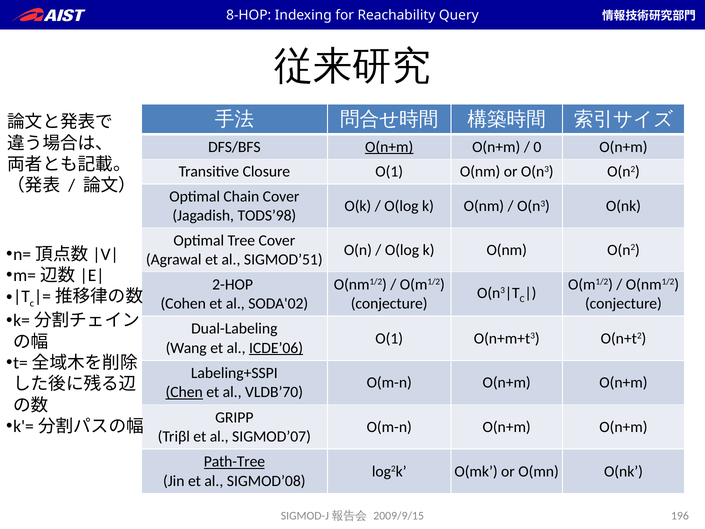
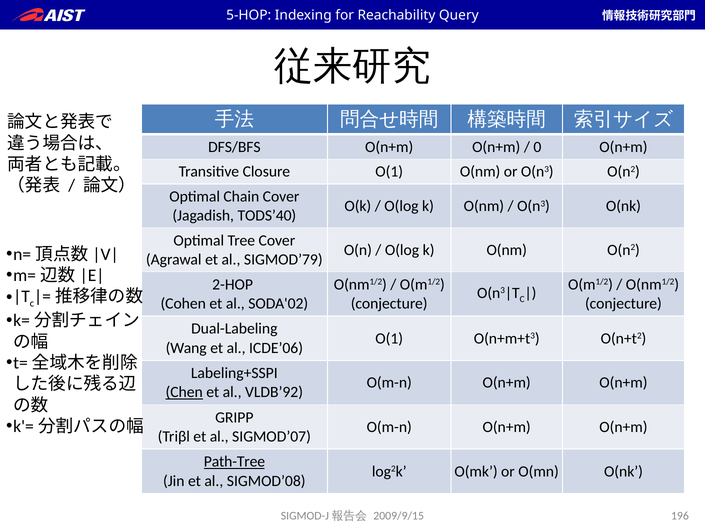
8-HOP: 8-HOP -> 5-HOP (249, 15)
O(n+m underline: present -> none (389, 147)
TODS’98: TODS’98 -> TODS’40 (267, 216)
SIGMOD’51: SIGMOD’51 -> SIGMOD’79 (283, 259)
ICDE’06 underline: present -> none (276, 348)
VLDB’70: VLDB’70 -> VLDB’92 (274, 392)
